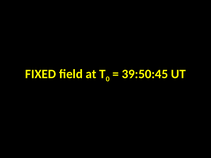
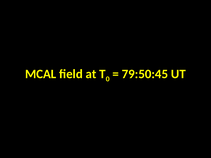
FIXED: FIXED -> MCAL (41, 74)
39:50:45: 39:50:45 -> 79:50:45 (145, 74)
